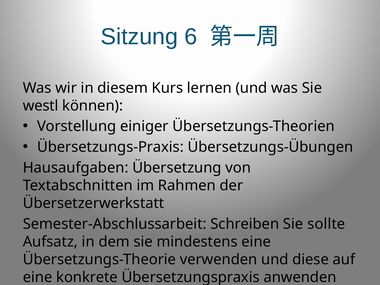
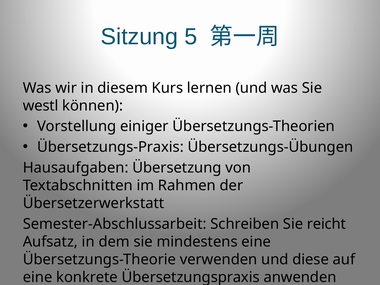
6: 6 -> 5 (191, 37)
sollte: sollte -> reicht (326, 224)
